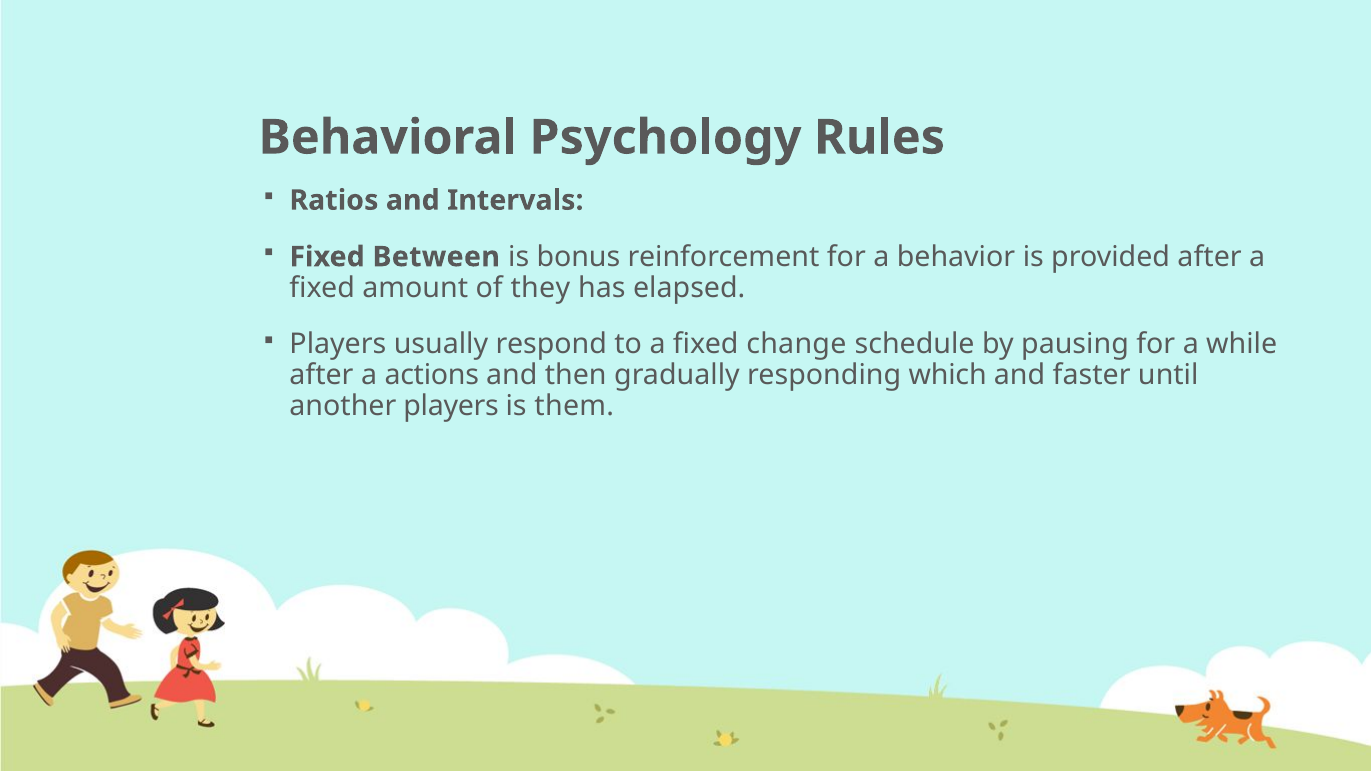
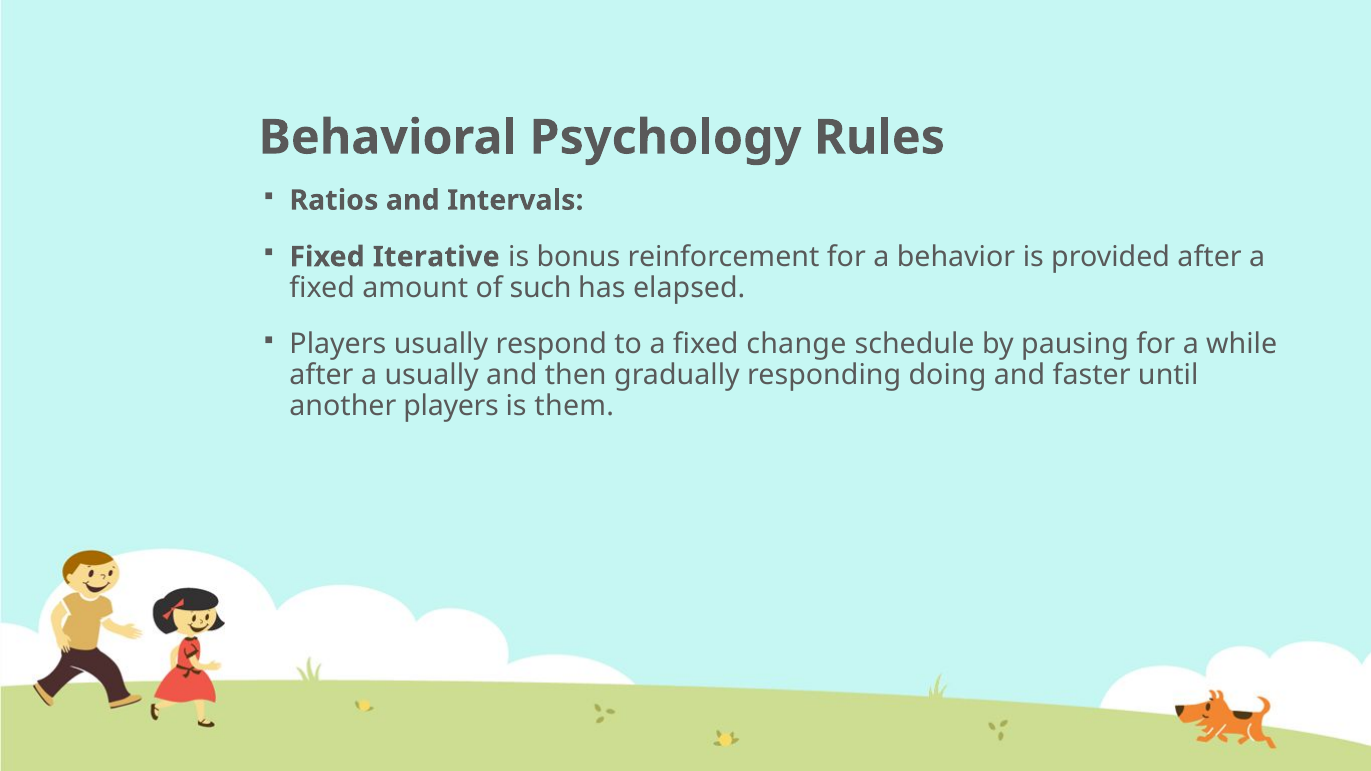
Between: Between -> Iterative (436, 257)
they: they -> such (541, 288)
a actions: actions -> usually (432, 375)
which: which -> doing (947, 375)
